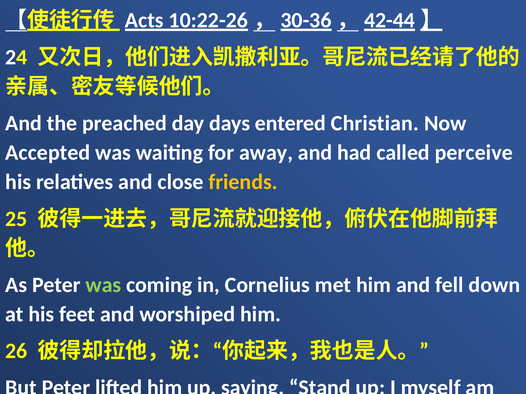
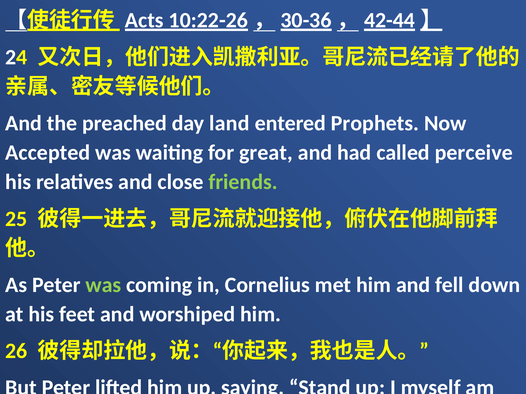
days: days -> land (229, 123)
Christian: Christian -> Prophets (375, 123)
away: away -> great (266, 153)
friends colour: yellow -> light green (243, 182)
